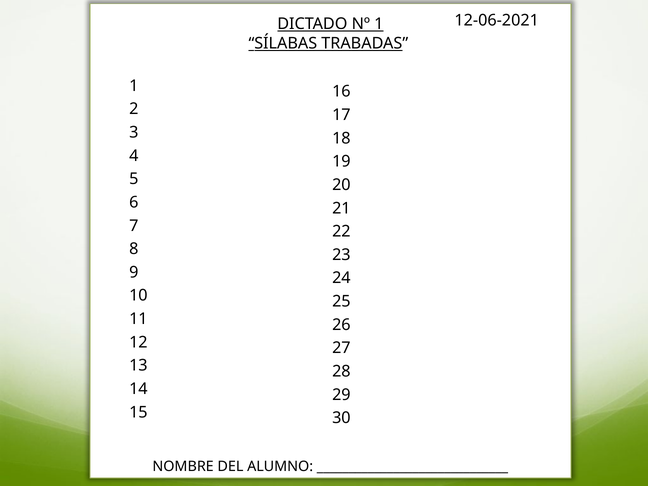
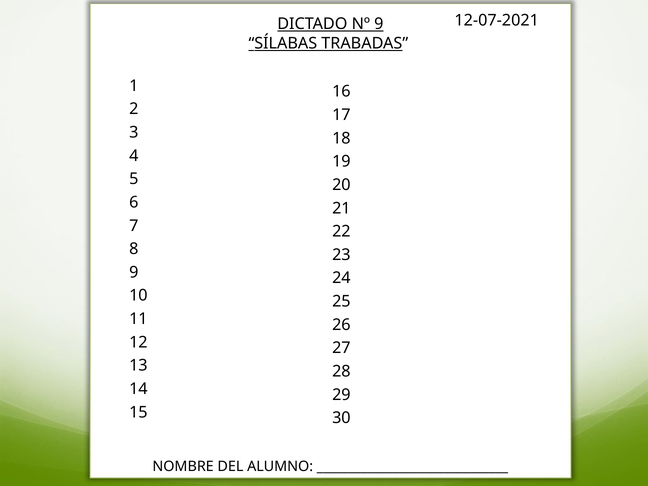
12-06-2021: 12-06-2021 -> 12-07-2021 (497, 20)
Nº 1: 1 -> 9 (379, 24)
